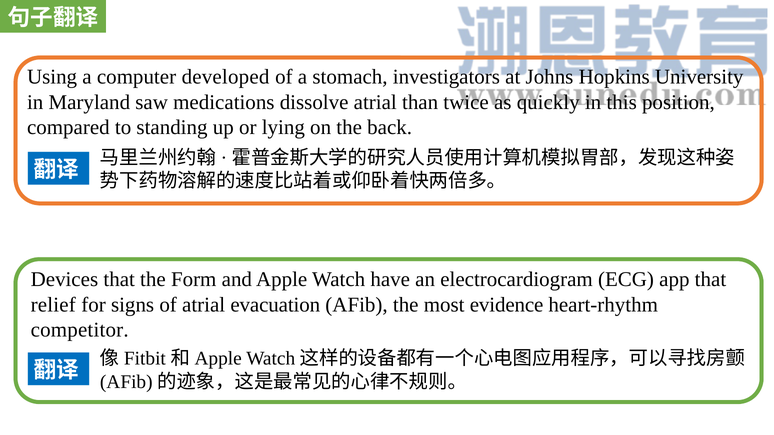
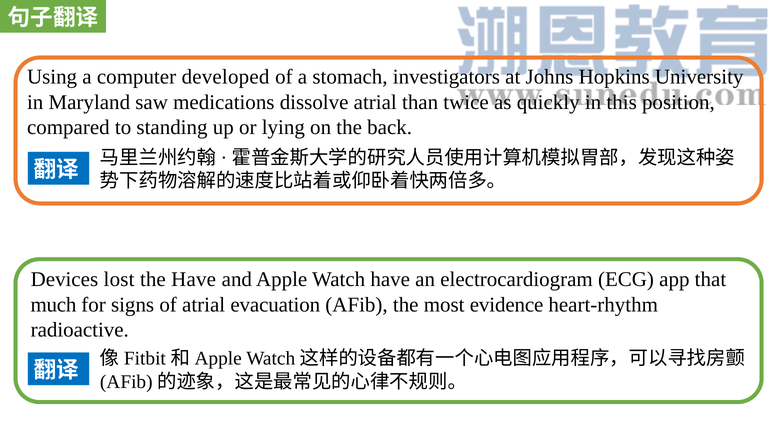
Devices that: that -> lost (119, 280)
the Form: Form -> Have (194, 280)
relief: relief -> much (53, 305)
competitor: competitor -> radioactive (80, 330)
